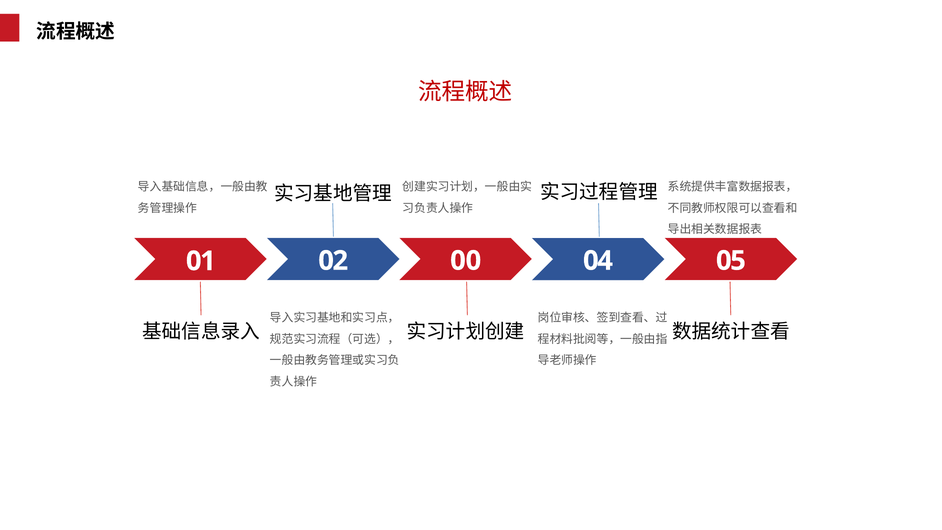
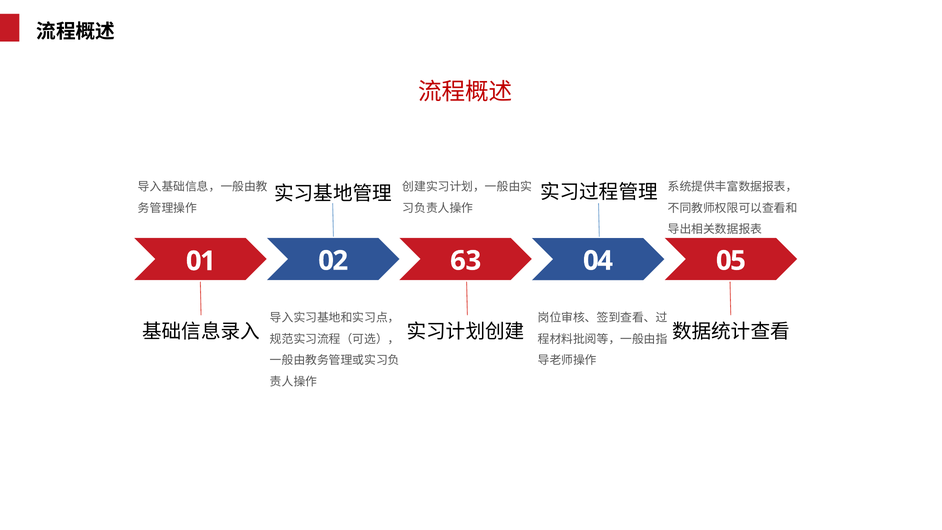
00: 00 -> 63 (466, 261)
